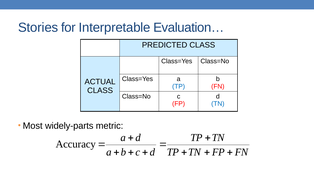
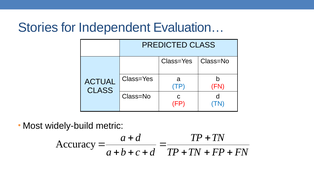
Interpretable: Interpretable -> Independent (115, 27)
widely-parts: widely-parts -> widely-build (69, 126)
